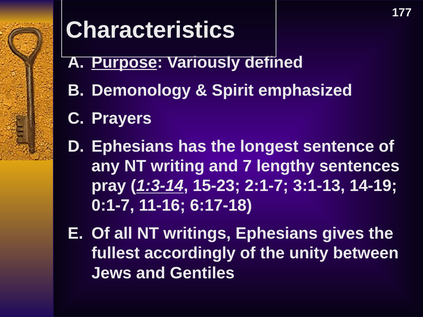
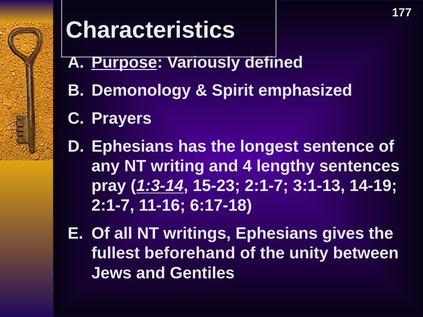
7: 7 -> 4 (247, 166)
0:1-7: 0:1-7 -> 2:1-7 (113, 206)
accordingly: accordingly -> beforehand (190, 253)
